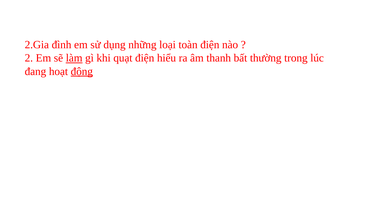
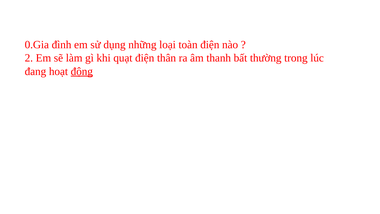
2.Gia: 2.Gia -> 0.Gia (37, 45)
làm underline: present -> none (74, 58)
hiểu: hiểu -> thân (167, 58)
